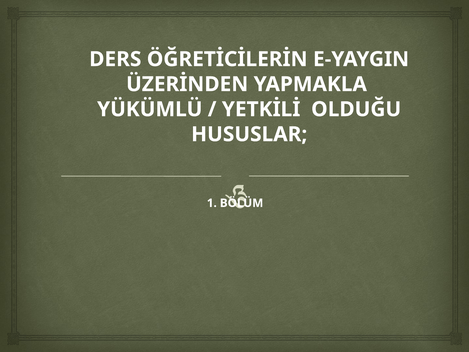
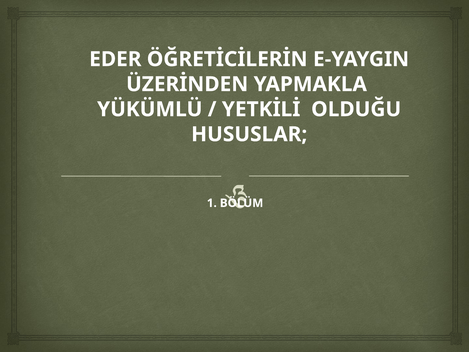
DERS: DERS -> EDER (115, 59)
